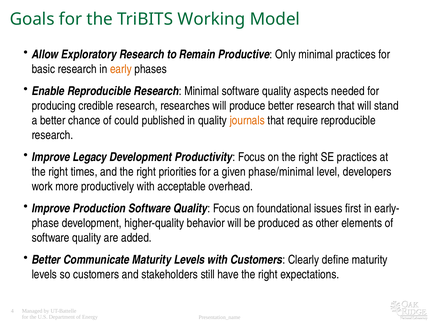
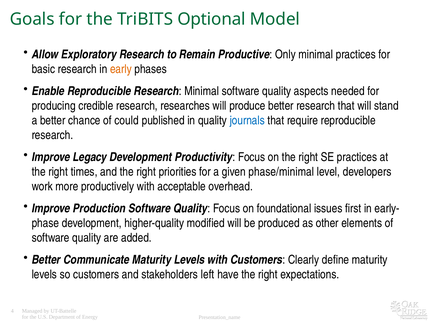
Working: Working -> Optional (211, 19)
journals colour: orange -> blue (247, 120)
behavior: behavior -> modified (206, 223)
still: still -> left (208, 274)
